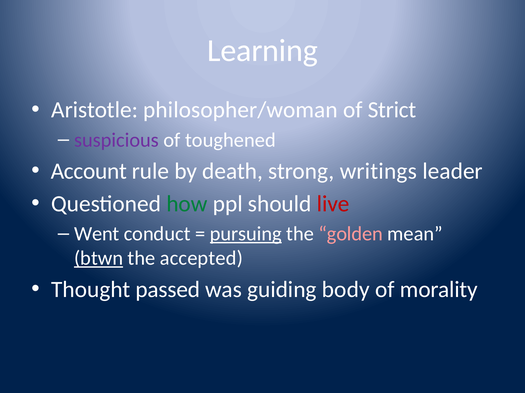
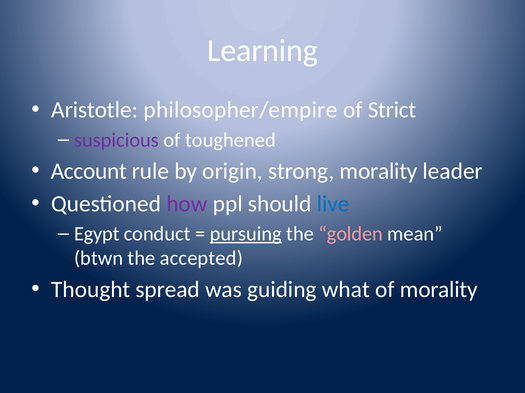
philosopher/woman: philosopher/woman -> philosopher/empire (240, 110)
death: death -> origin (233, 171)
strong writings: writings -> morality (379, 171)
how colour: green -> purple (187, 204)
live colour: red -> blue (333, 204)
Went: Went -> Egypt (97, 234)
btwn underline: present -> none (99, 259)
passed: passed -> spread (168, 290)
body: body -> what (346, 290)
